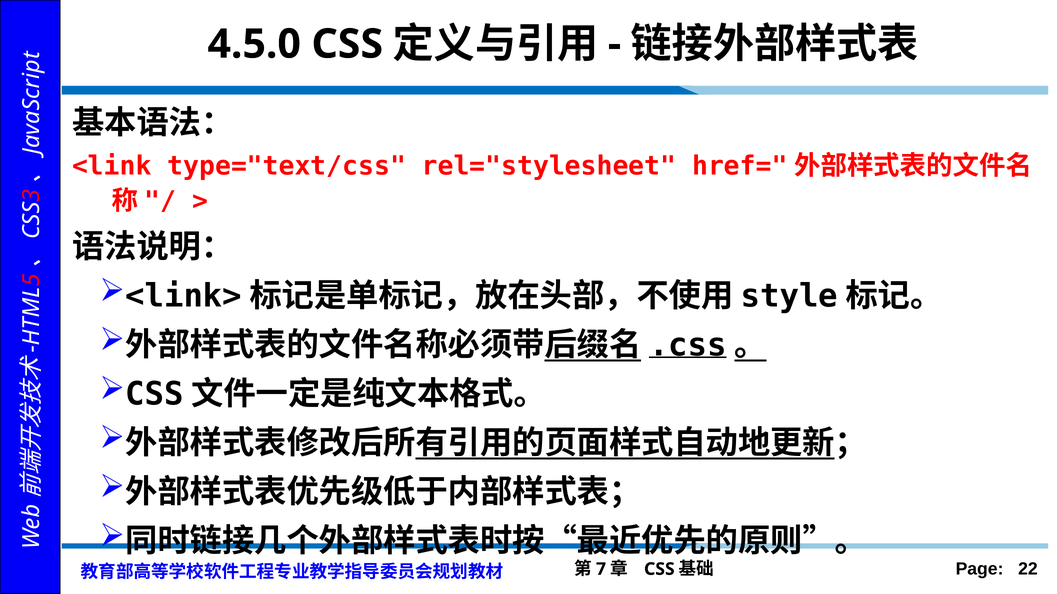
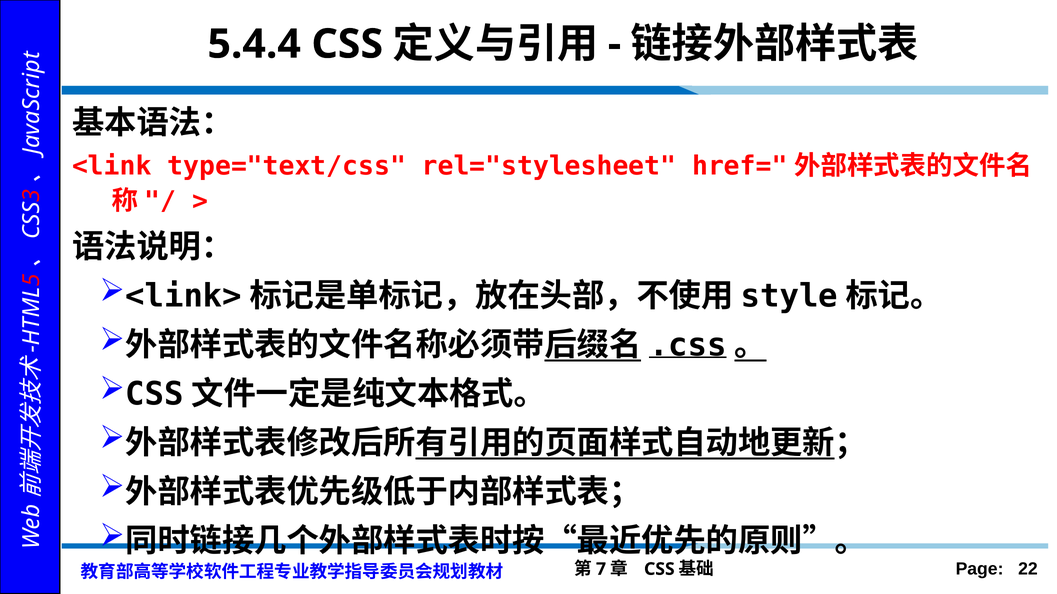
4.5.0: 4.5.0 -> 5.4.4 (254, 44)
